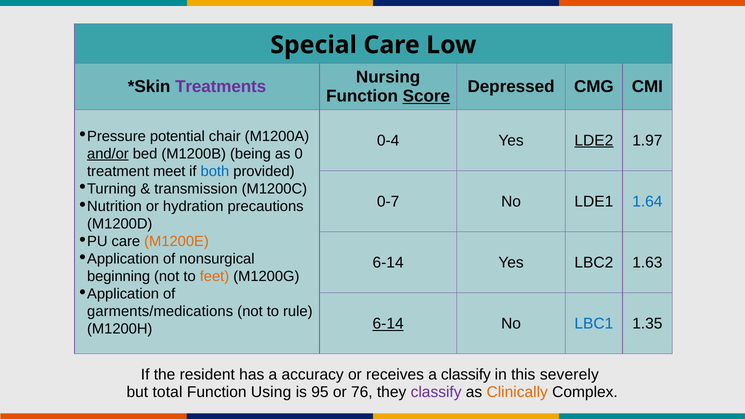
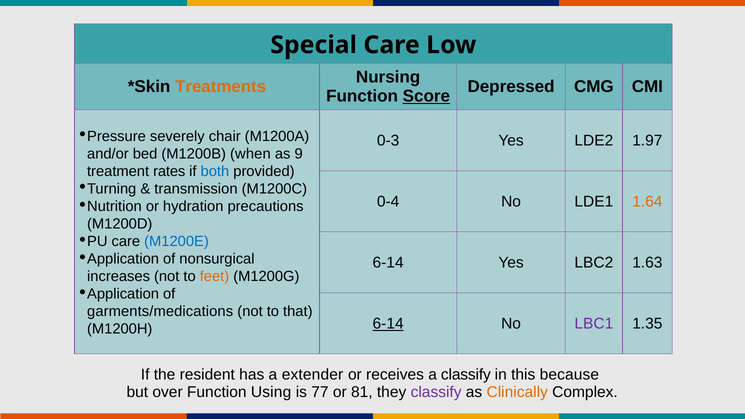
Treatments colour: purple -> orange (221, 87)
potential: potential -> severely (177, 136)
0-4: 0-4 -> 0-3 (388, 140)
LDE2 underline: present -> none (594, 140)
and/or underline: present -> none (108, 154)
being: being -> when (250, 154)
0: 0 -> 9 (299, 154)
meet: meet -> rates (169, 171)
0-7: 0-7 -> 0-4 (388, 202)
1.64 colour: blue -> orange (647, 202)
M1200E colour: orange -> blue (177, 241)
beginning: beginning -> increases (119, 276)
rule: rule -> that (298, 312)
LBC1 colour: blue -> purple (594, 324)
accuracy: accuracy -> extender (313, 375)
severely: severely -> because (569, 375)
total: total -> over (168, 392)
95: 95 -> 77 (320, 392)
76: 76 -> 81 (362, 392)
